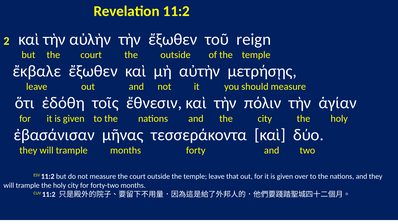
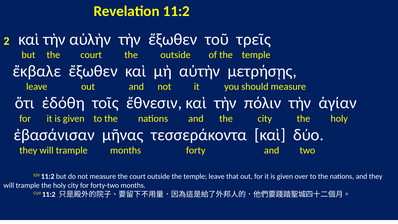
reign: reign -> τρεῖς (254, 39)
